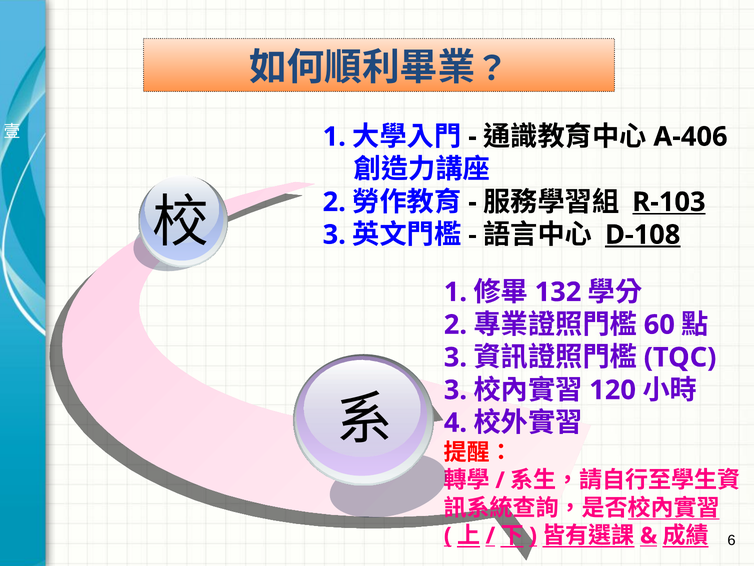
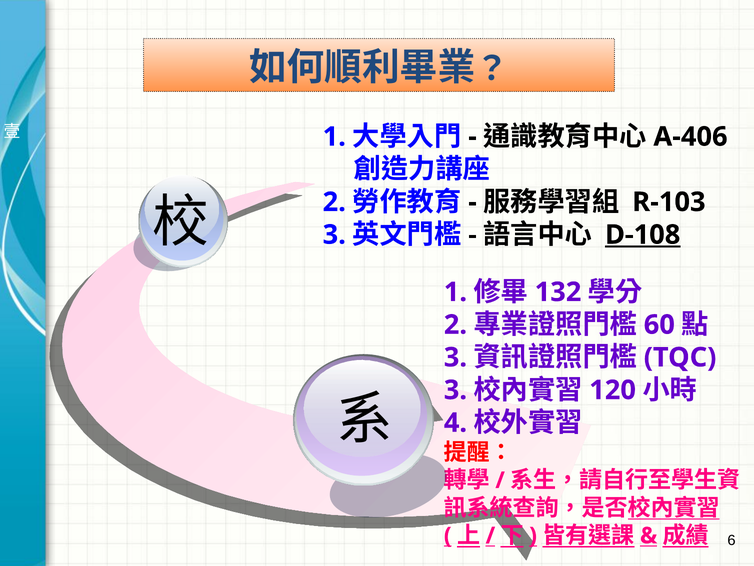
R-103 underline: present -> none (669, 202)
